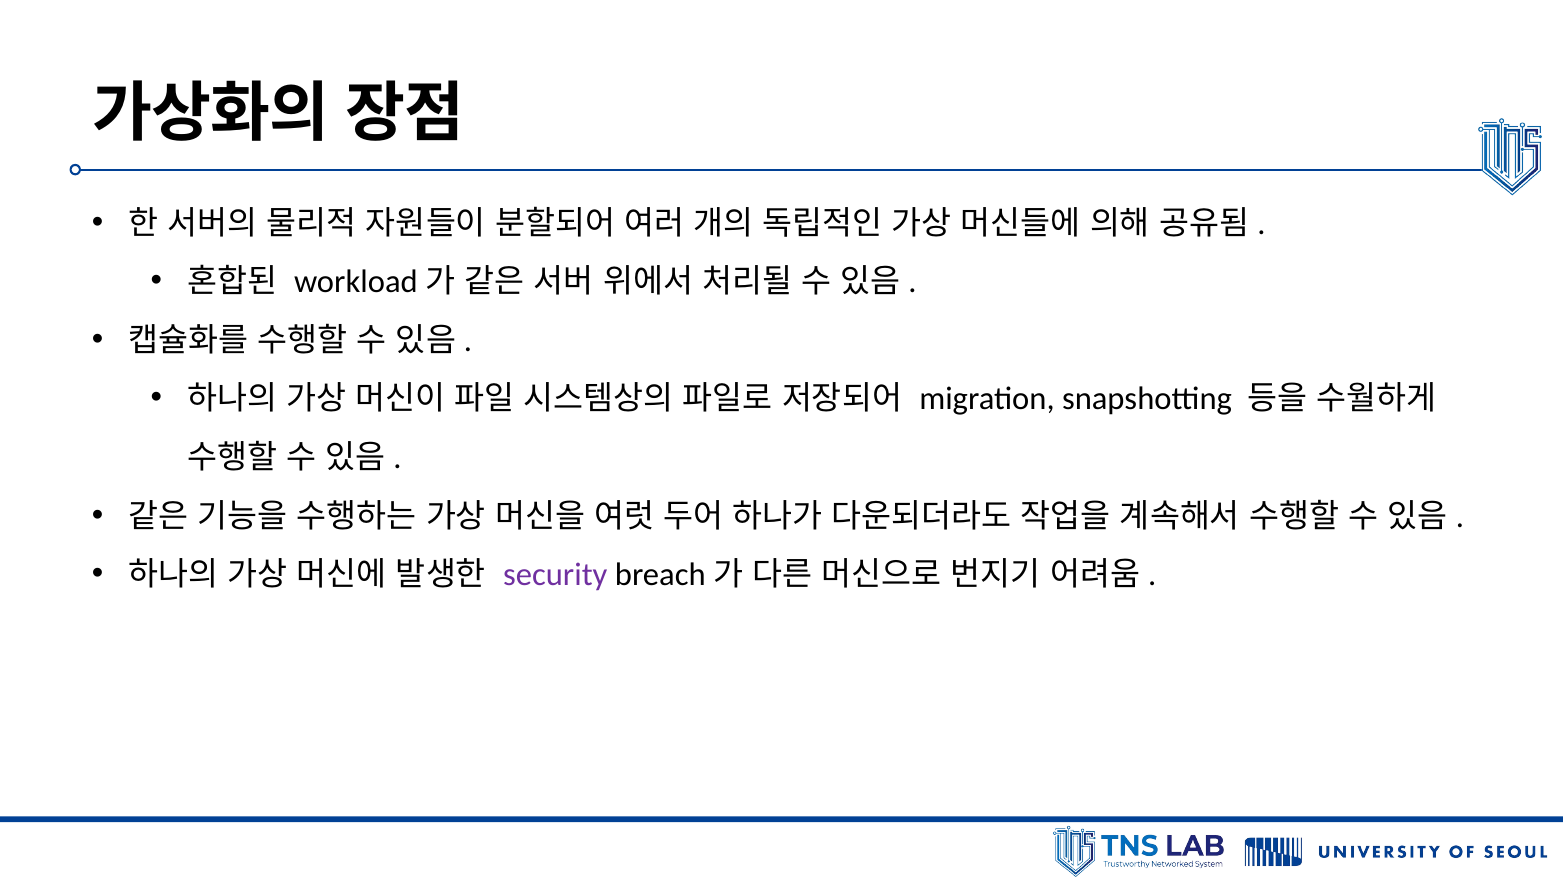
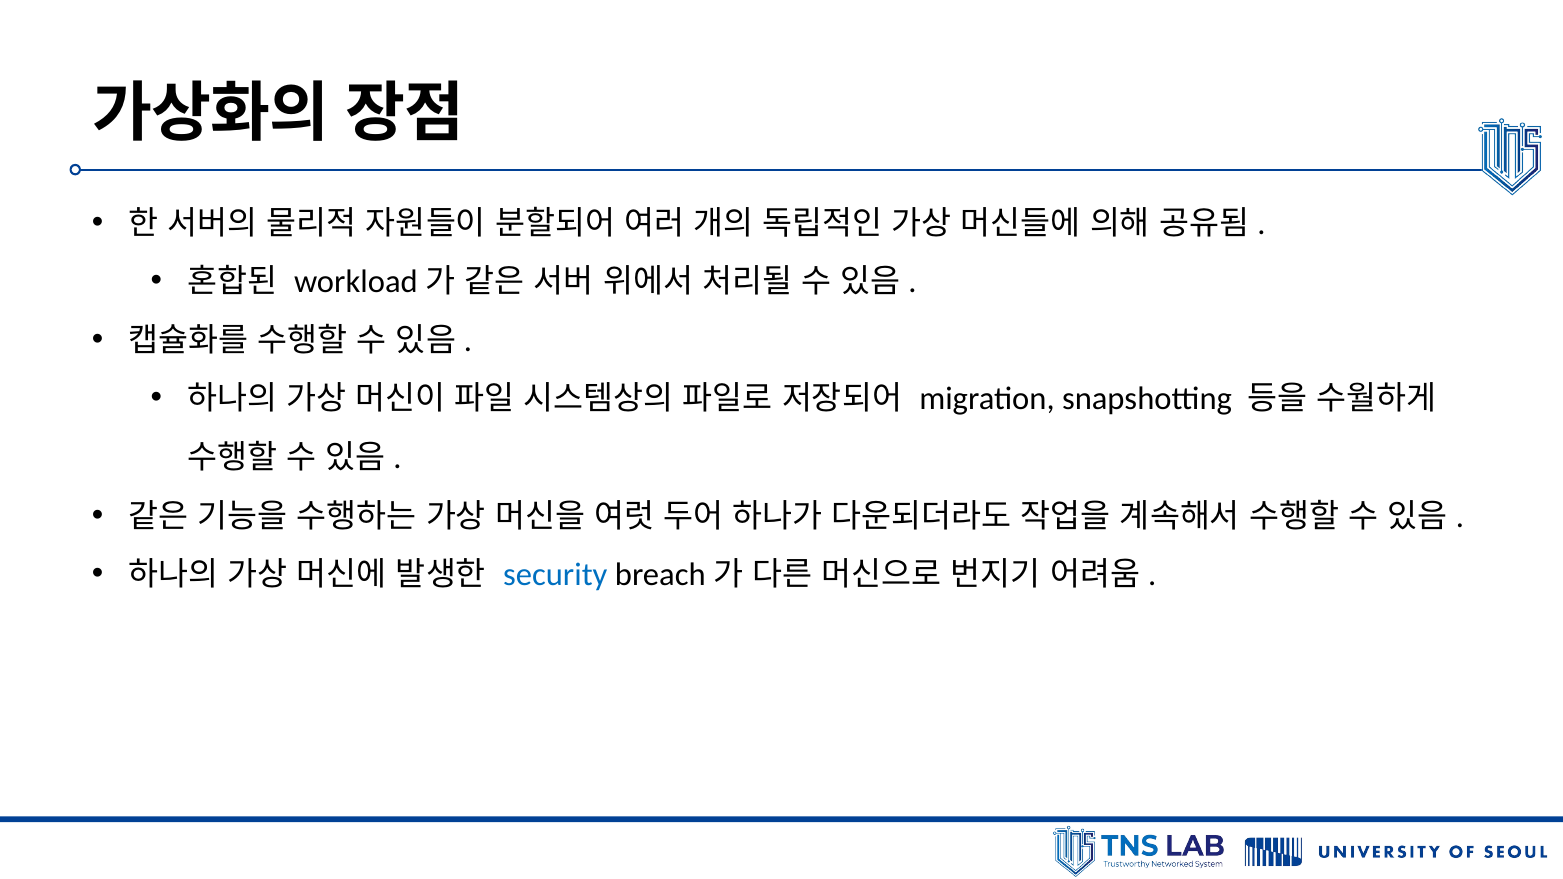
security colour: purple -> blue (555, 575)
